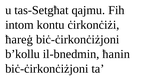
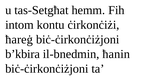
qajmu: qajmu -> hemm (88, 10)
b’kollu: b’kollu -> b’kbira (23, 54)
